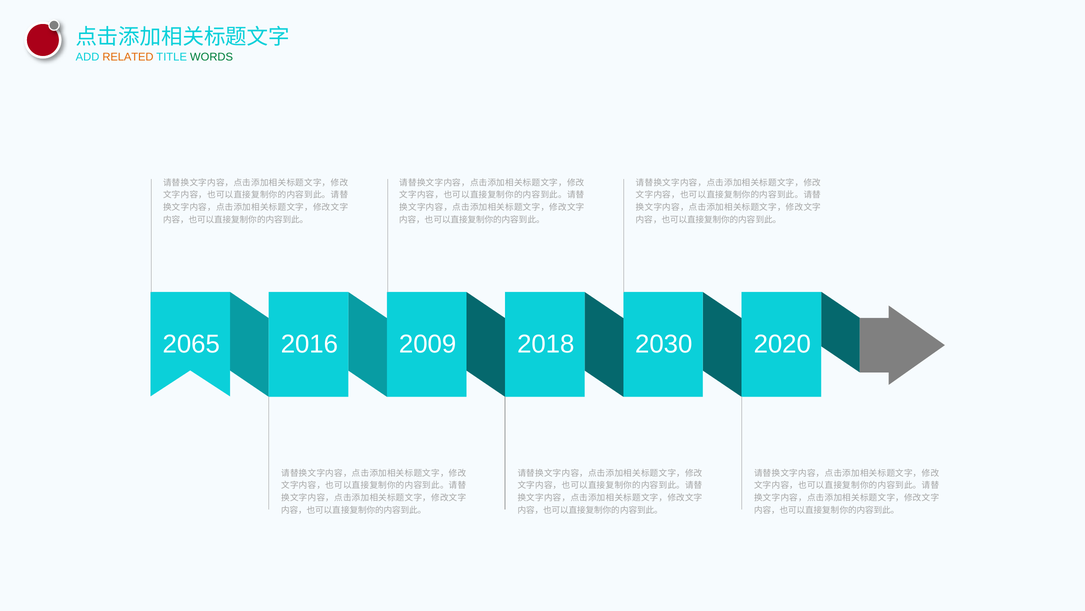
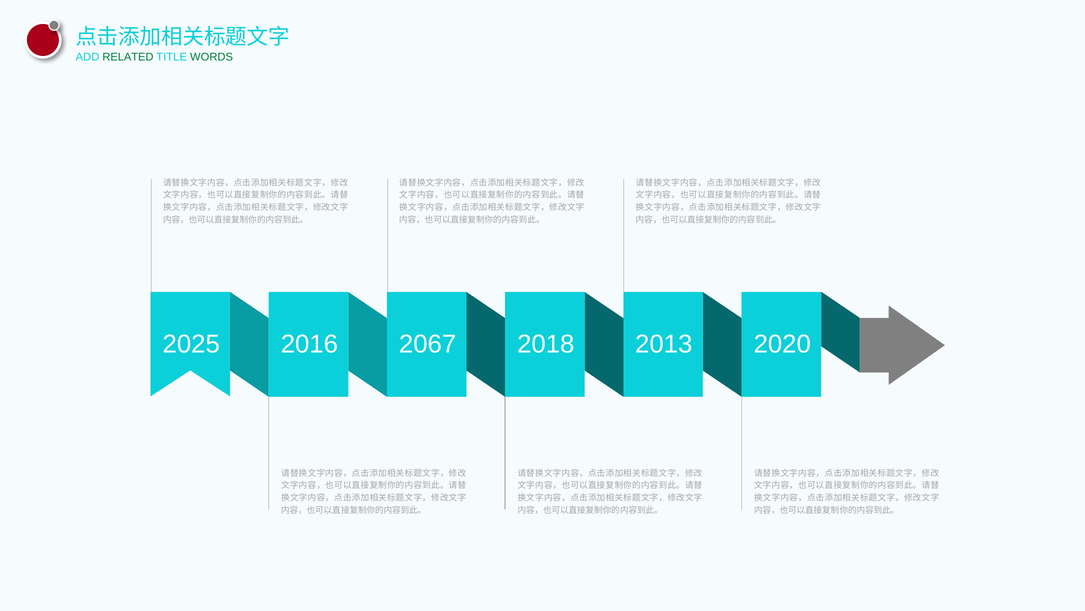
RELATED colour: orange -> green (128, 57)
2065: 2065 -> 2025 (191, 344)
2009: 2009 -> 2067 (428, 344)
2030: 2030 -> 2013 (664, 344)
